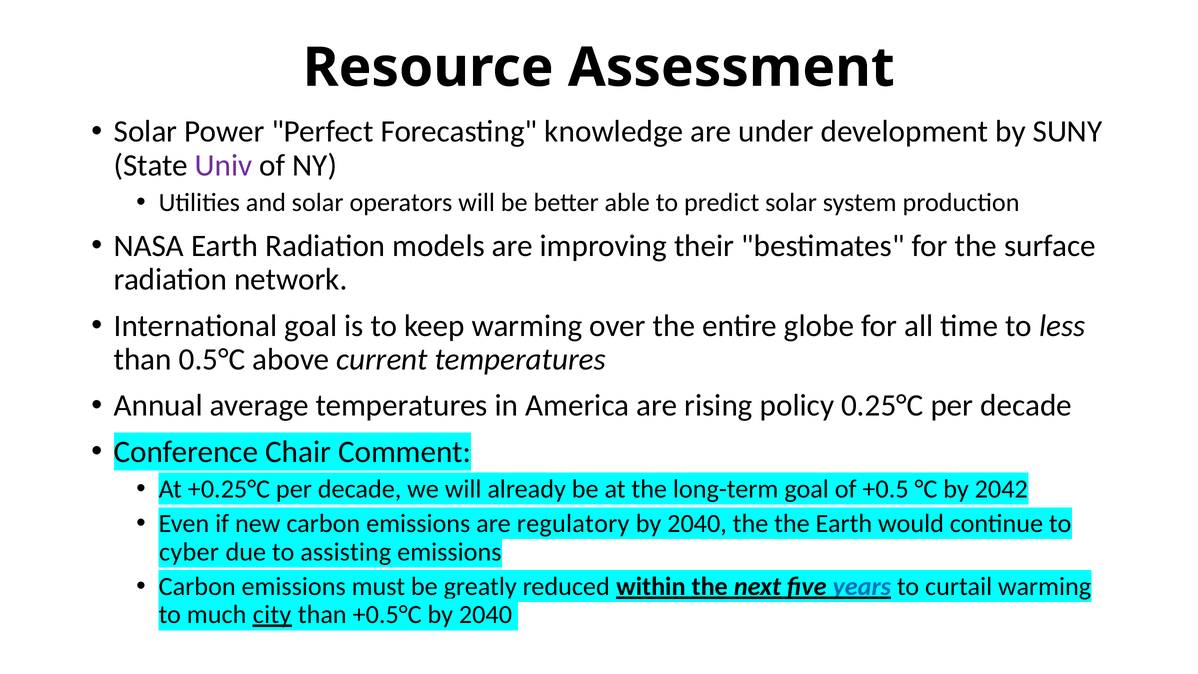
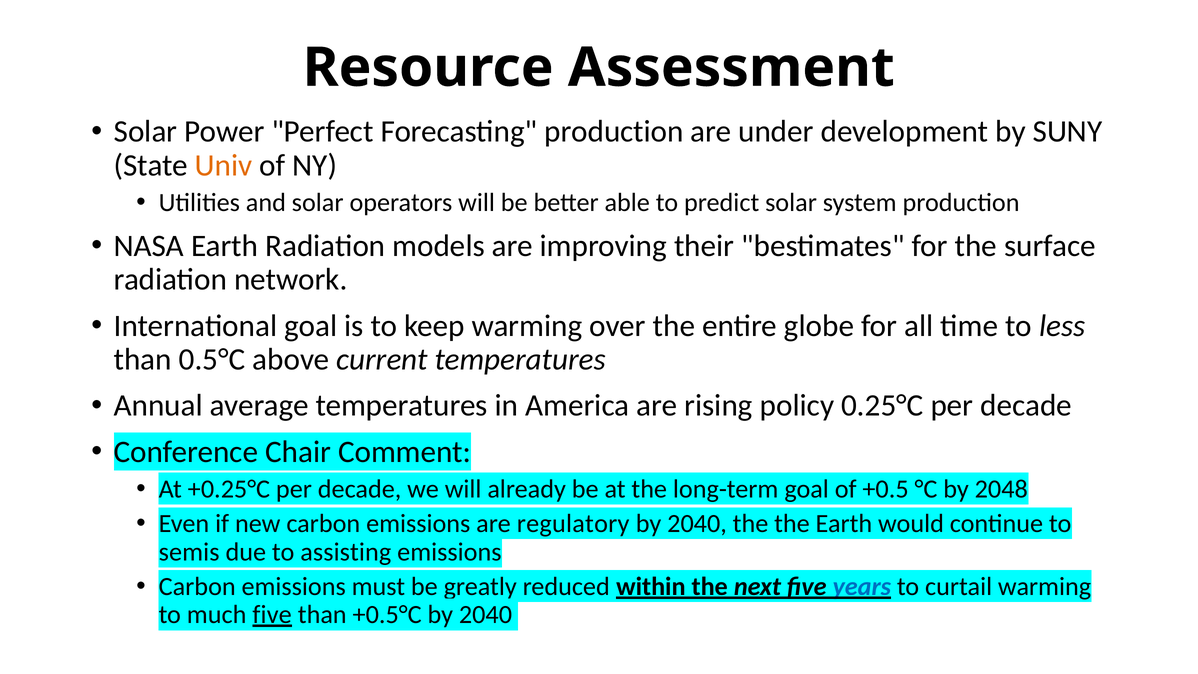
Forecasting knowledge: knowledge -> production (614, 132)
Univ colour: purple -> orange (224, 165)
2042: 2042 -> 2048 (1001, 489)
cyber: cyber -> semis (189, 552)
much city: city -> five (272, 615)
